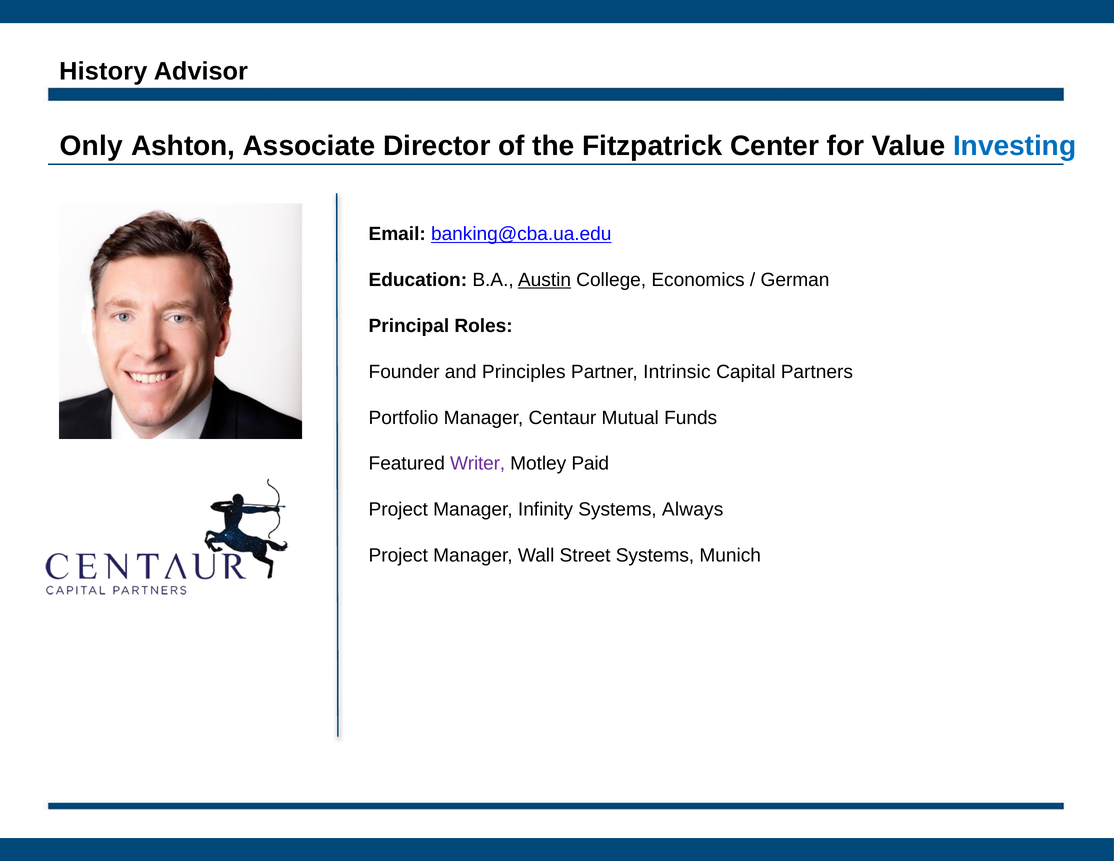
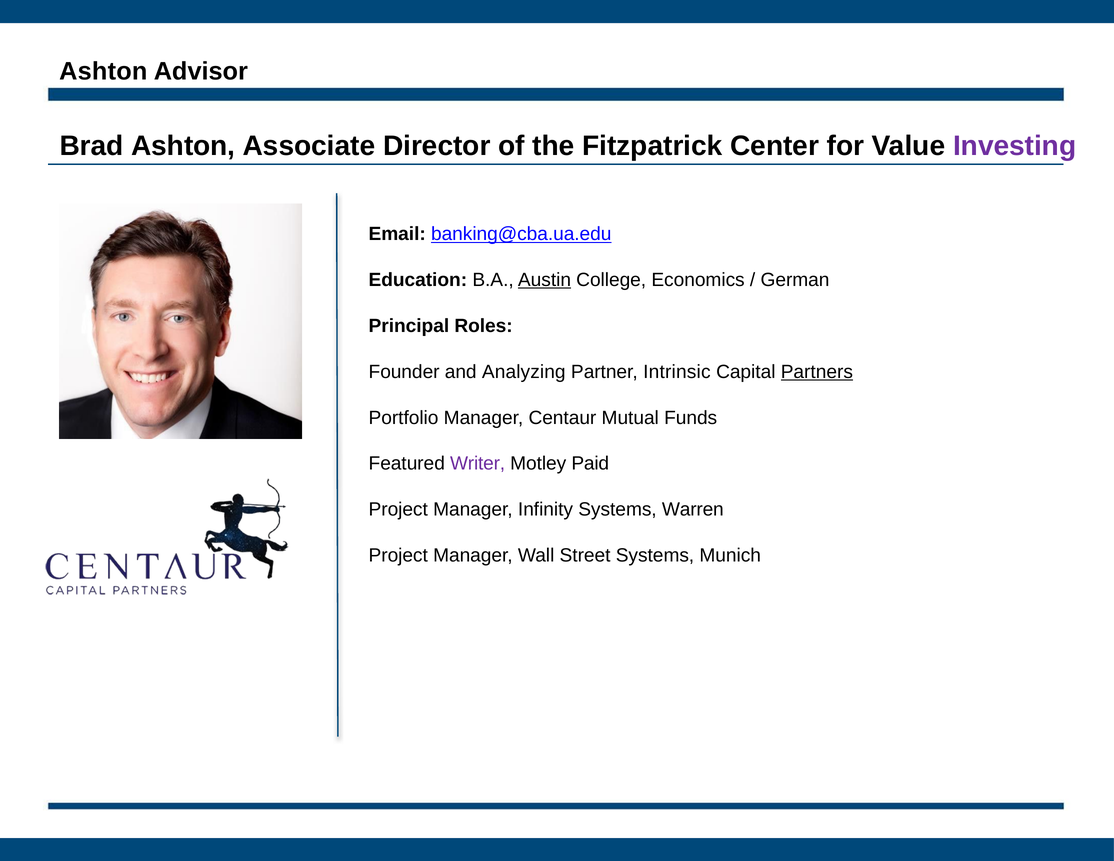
History: History -> Ashton (103, 71)
Only: Only -> Brad (92, 146)
Investing colour: blue -> purple (1015, 146)
Principles: Principles -> Analyzing (524, 372)
Partners underline: none -> present (817, 372)
Always: Always -> Warren (693, 509)
